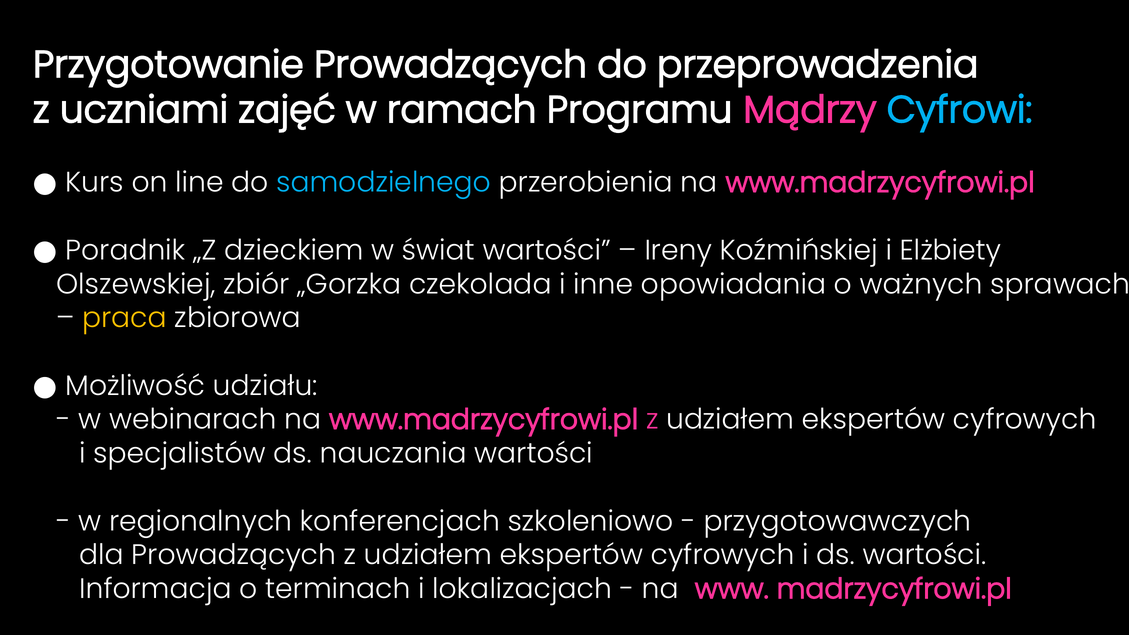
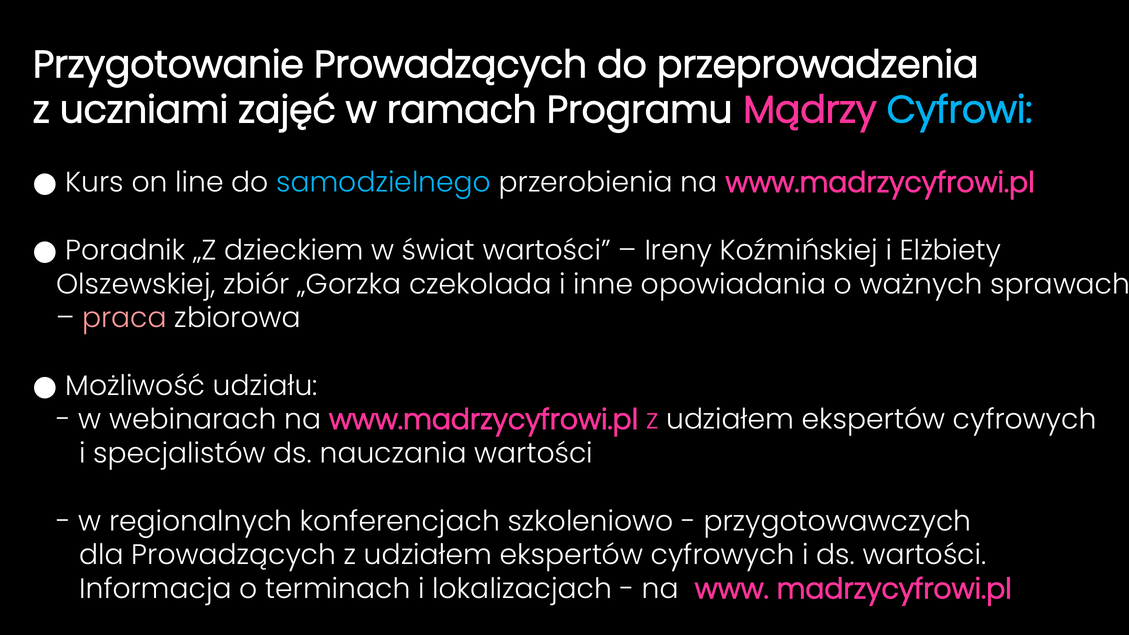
praca colour: yellow -> pink (124, 318)
